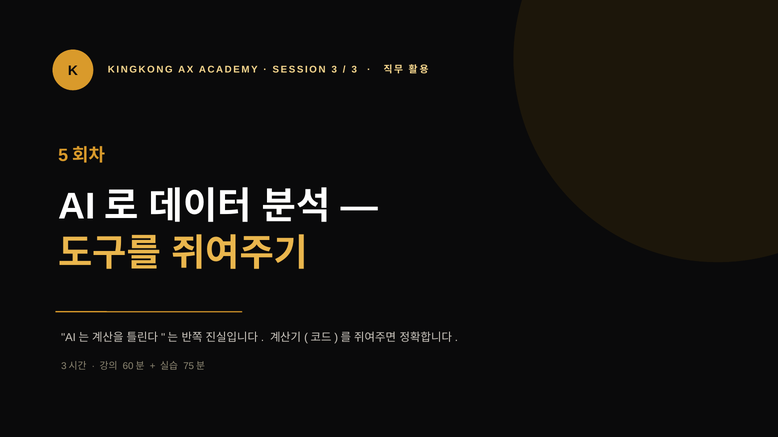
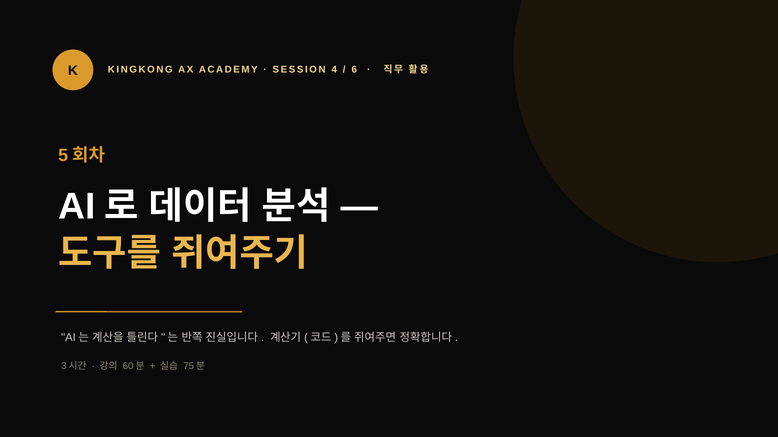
SESSION 3: 3 -> 4 (334, 70)
3: 3 -> 6 (354, 70)
